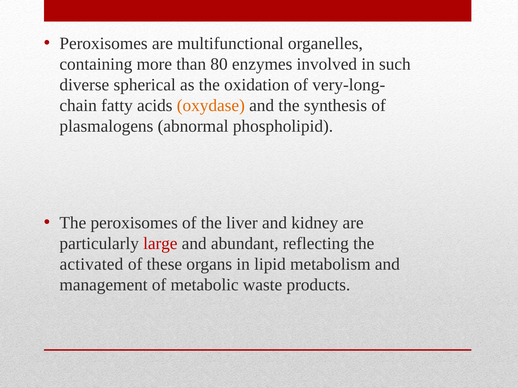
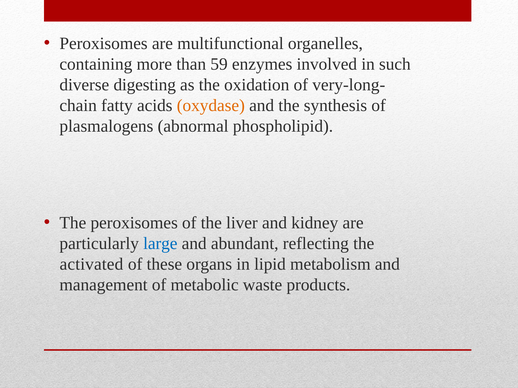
80: 80 -> 59 (219, 64)
spherical: spherical -> digesting (145, 85)
large colour: red -> blue (160, 244)
